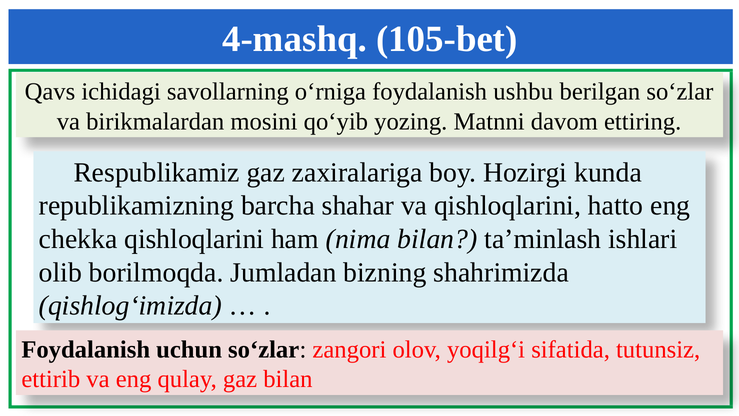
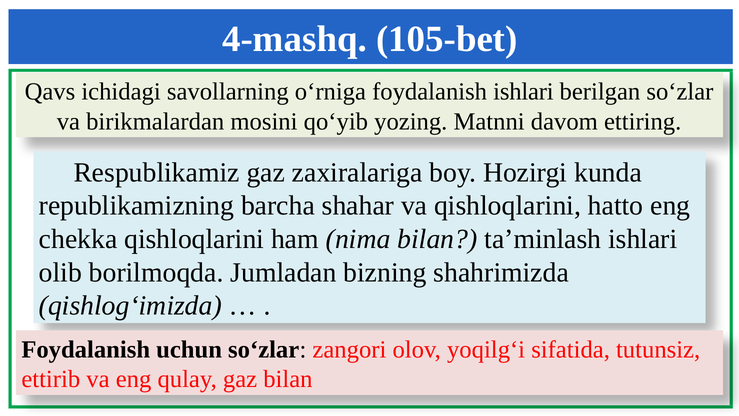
foydalanish ushbu: ushbu -> ishlari (523, 92)
